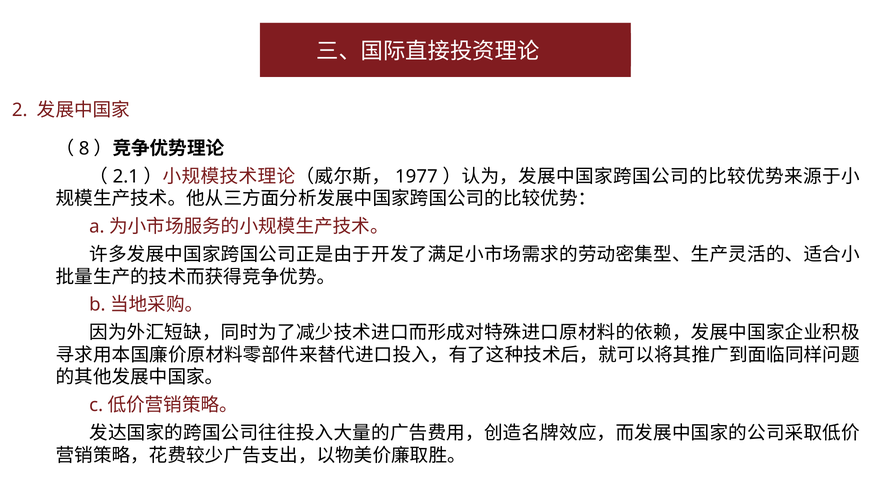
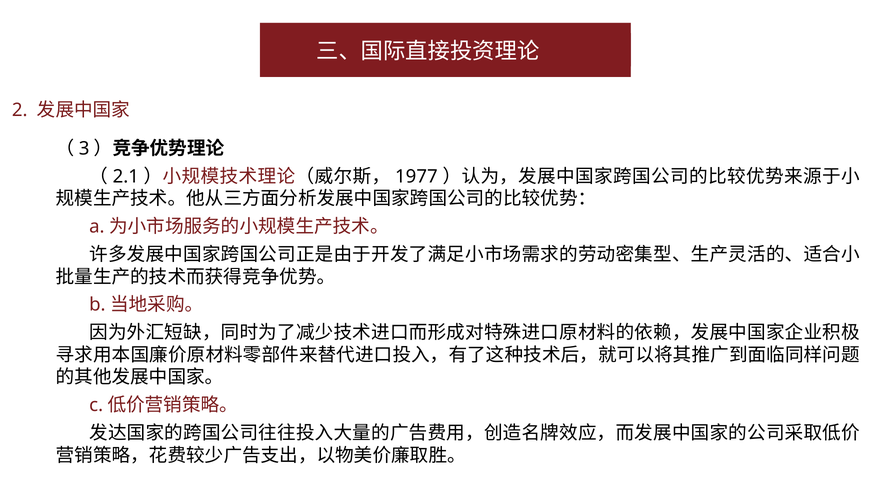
8: 8 -> 3 (84, 149)
